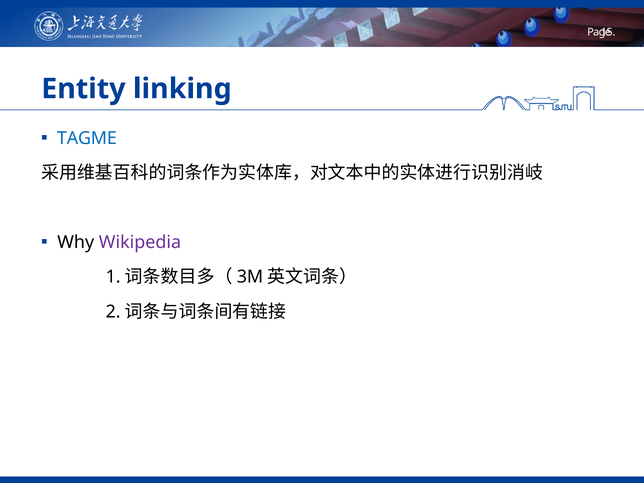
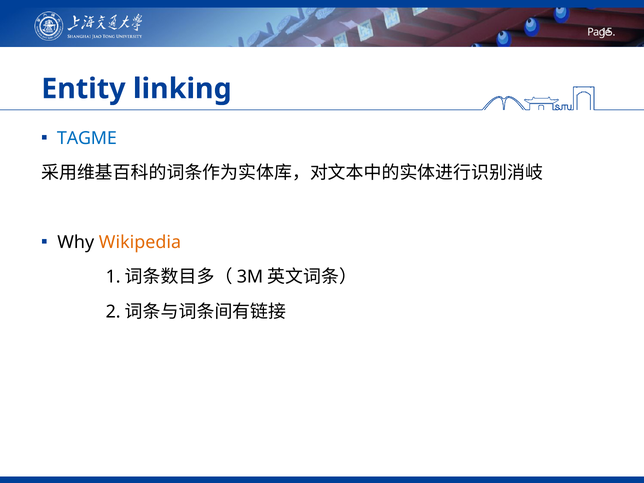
Wikipedia colour: purple -> orange (140, 242)
